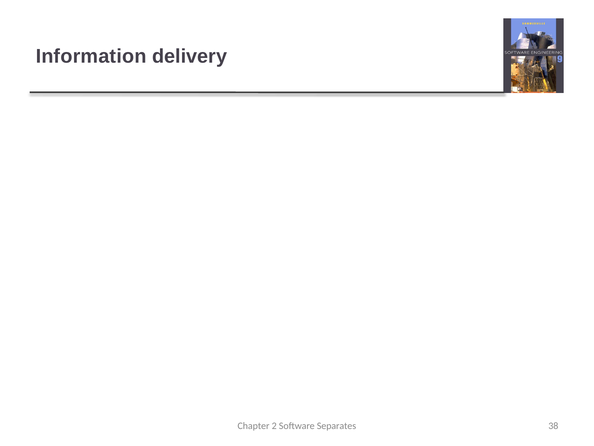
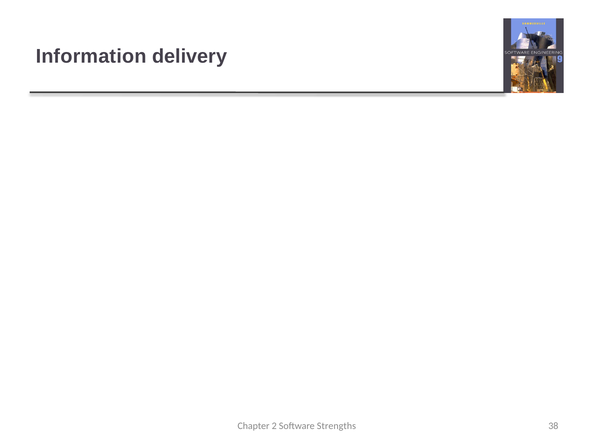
Separates: Separates -> Strengths (336, 425)
